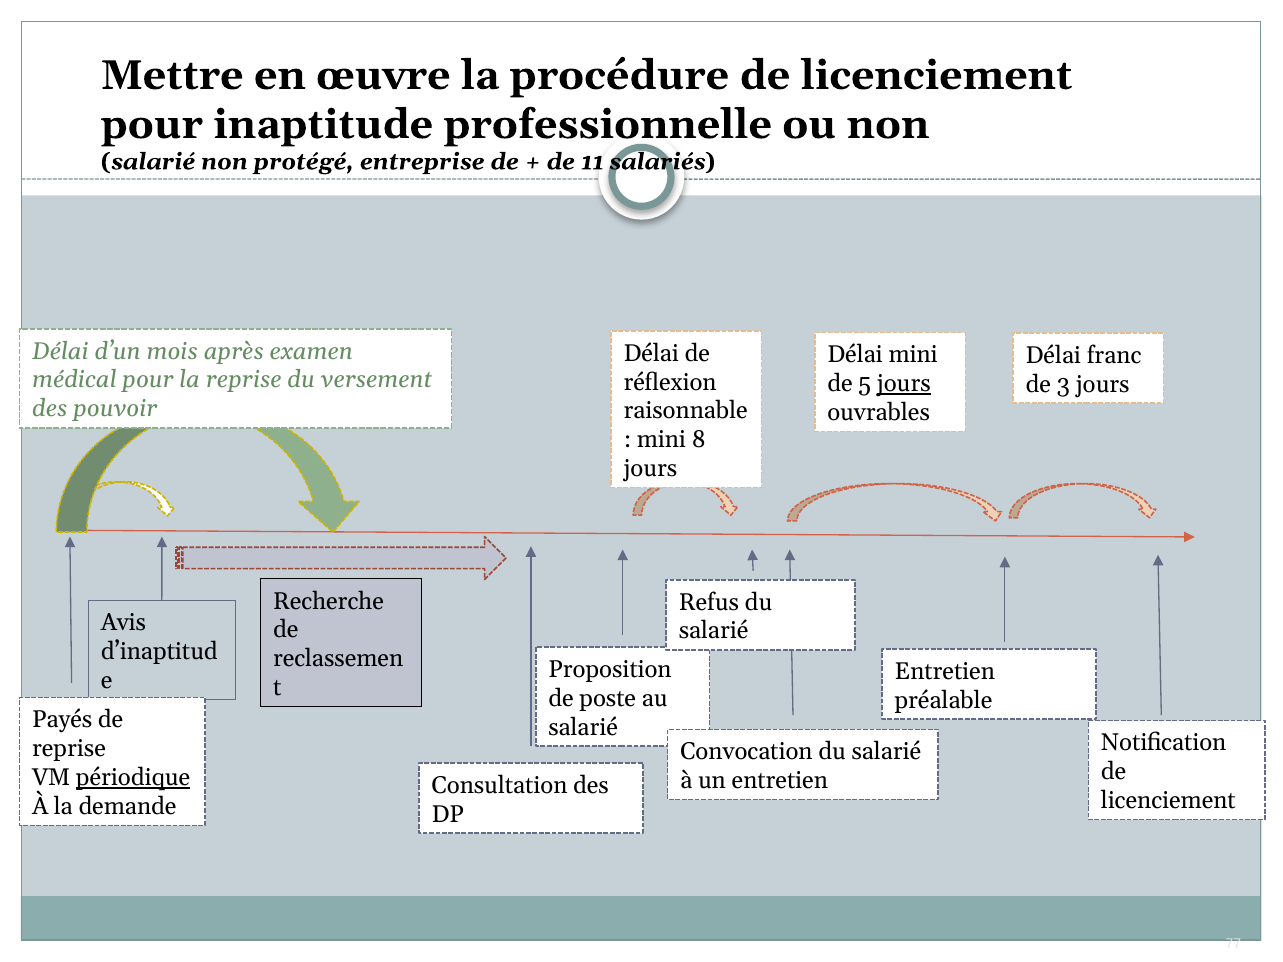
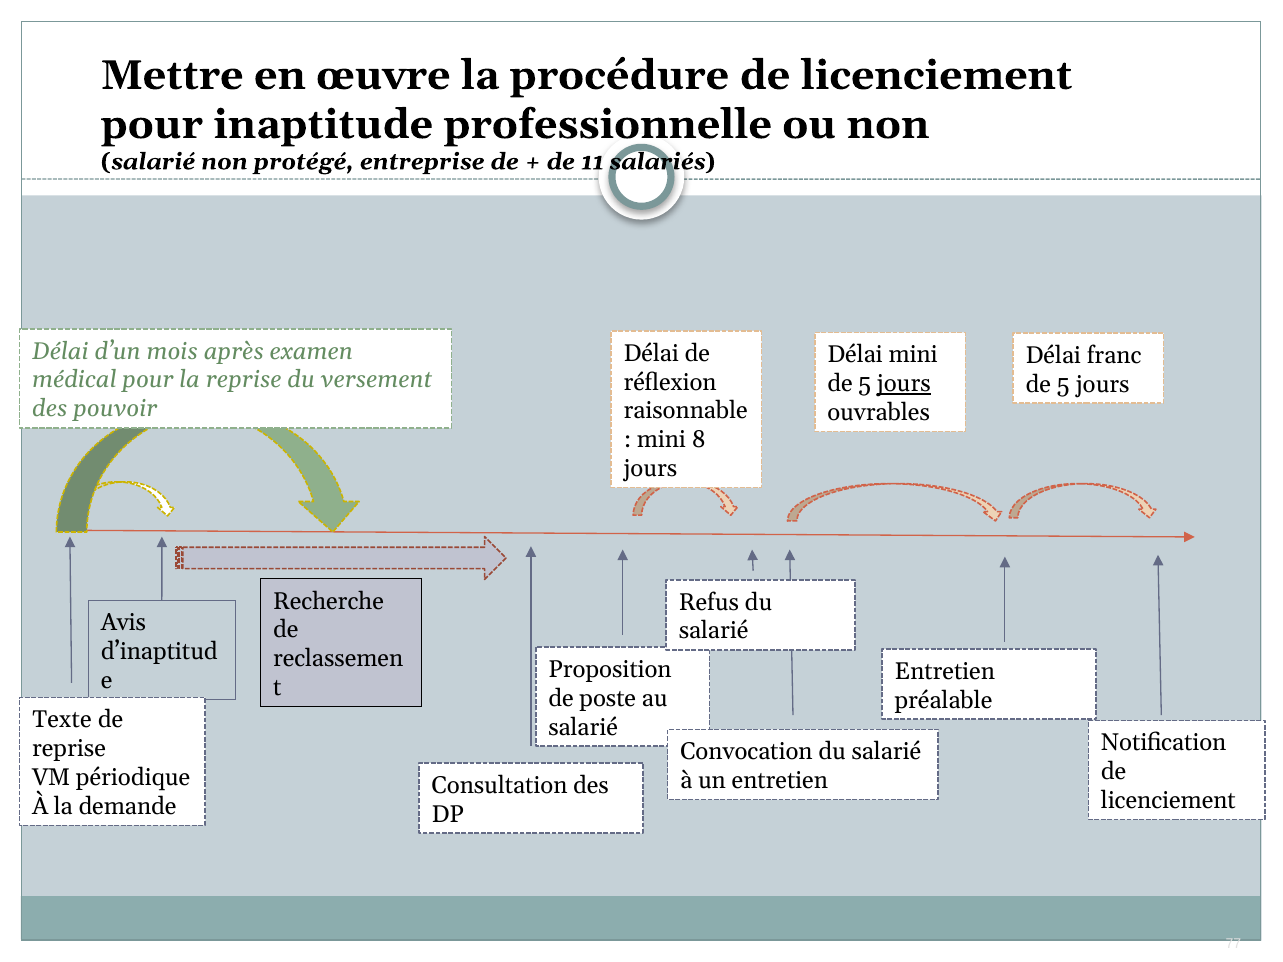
3: 3 -> 5 (1063, 384)
Payés: Payés -> Texte (62, 720)
périodique underline: present -> none (133, 778)
